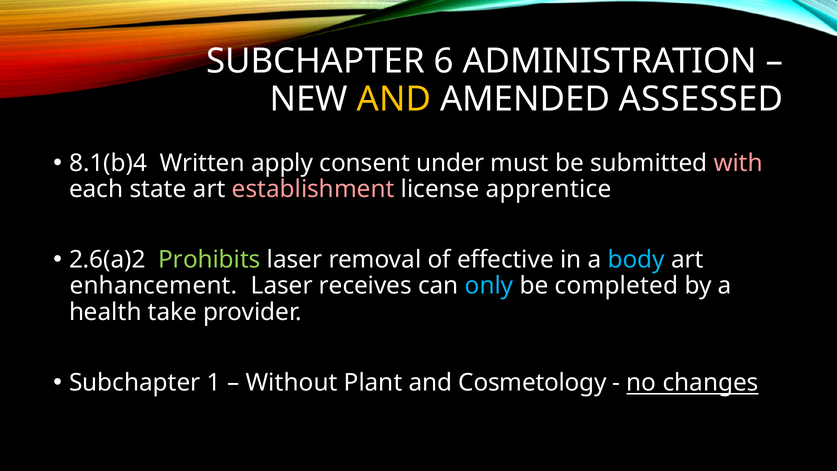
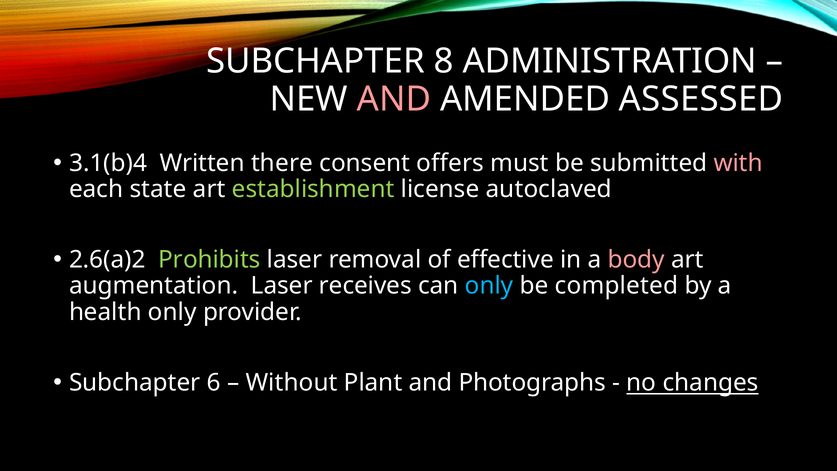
6: 6 -> 8 (444, 61)
AND colour: yellow -> pink (394, 99)
8.1(b)4: 8.1(b)4 -> 3.1(b)4 (108, 163)
apply: apply -> there (282, 163)
under: under -> offers (450, 163)
establishment colour: pink -> light green (313, 189)
apprentice: apprentice -> autoclaved (549, 189)
body colour: light blue -> pink (636, 259)
enhancement: enhancement -> augmentation (154, 286)
health take: take -> only (172, 312)
1: 1 -> 6 (214, 382)
Cosmetology: Cosmetology -> Photographs (532, 382)
